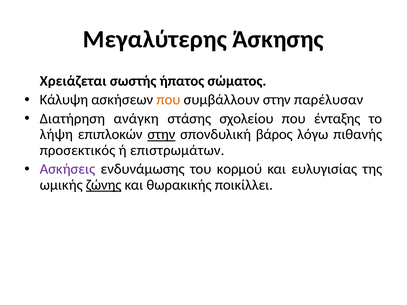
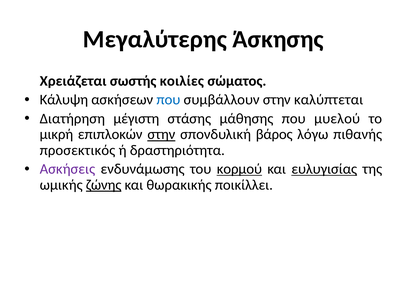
ήπατος: ήπατος -> κοιλίες (182, 81)
που colour: orange -> blue (168, 100)
παρέλυσαν: παρέλυσαν -> καλύπτεται (329, 100)
ανάγκη: ανάγκη -> μέγιστη (136, 119)
σχολείου: σχολείου -> μάθησης (246, 119)
ένταξης: ένταξης -> μυελού (337, 119)
λήψη: λήψη -> μικρή (56, 135)
επιστρωμάτων: επιστρωμάτων -> δραστηριότητα (177, 150)
κορμού underline: none -> present (239, 169)
ευλυγισίας underline: none -> present (324, 169)
